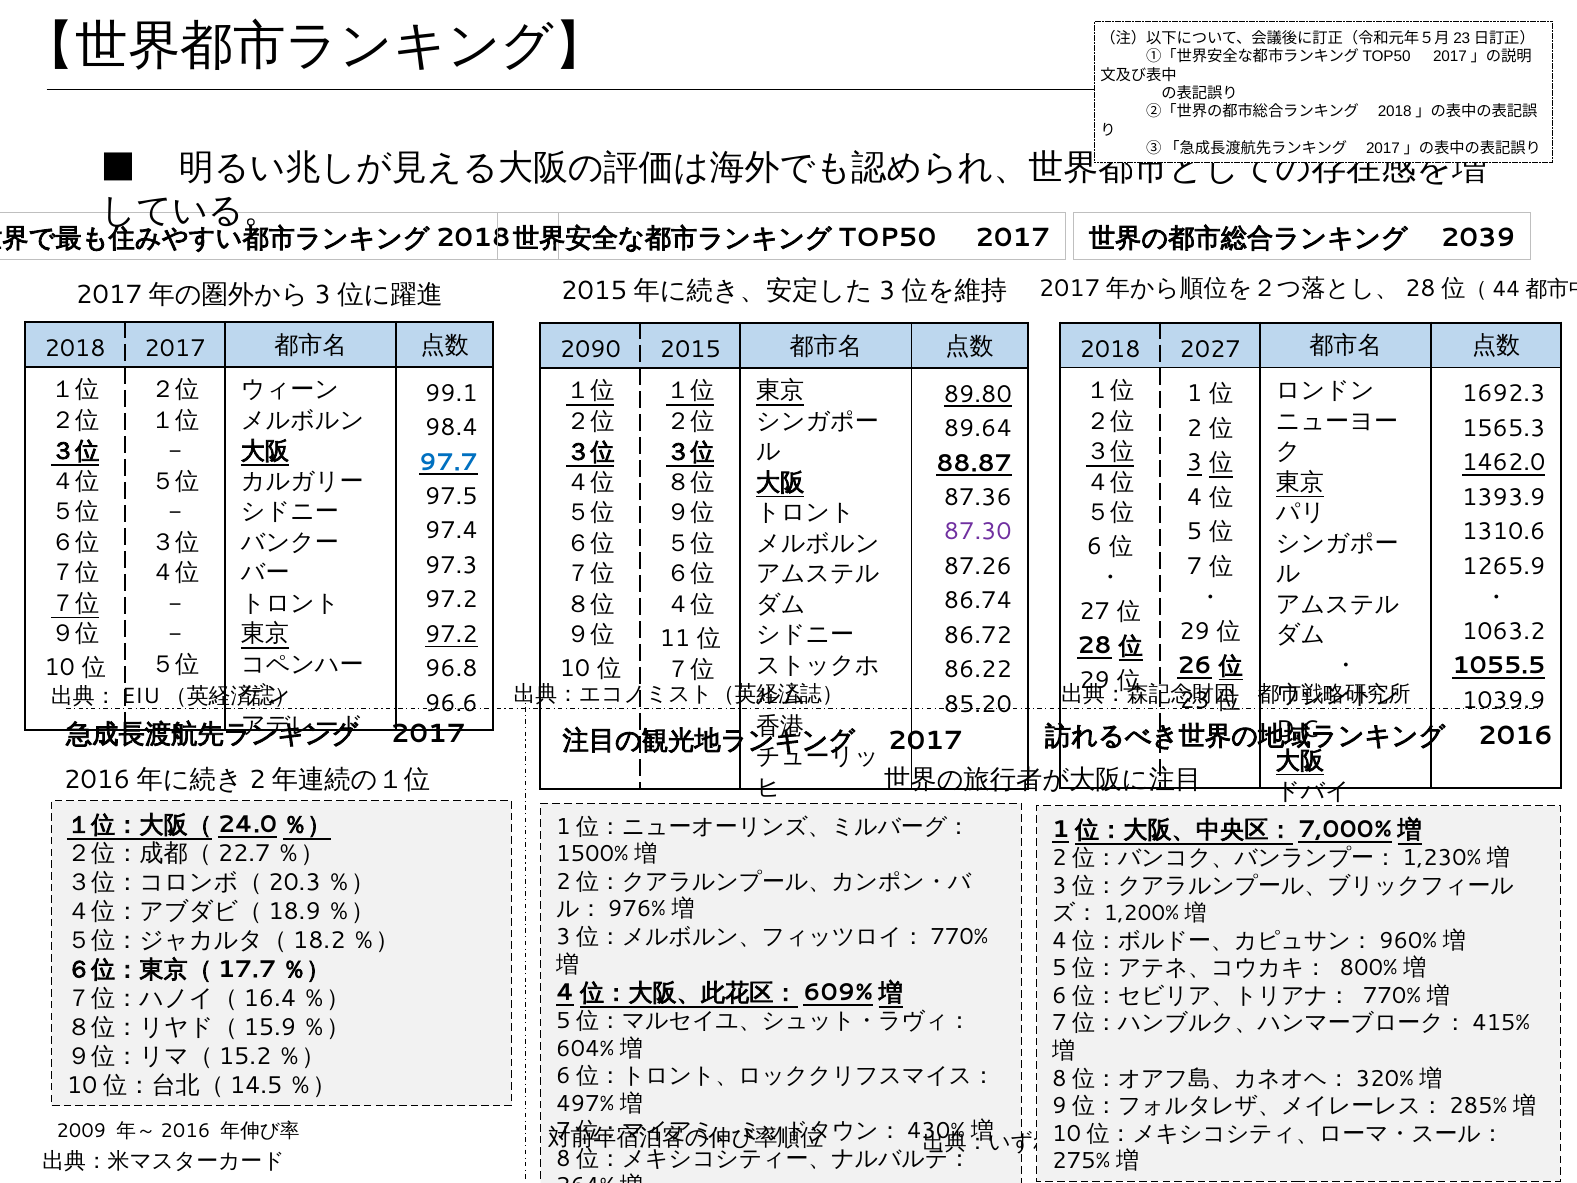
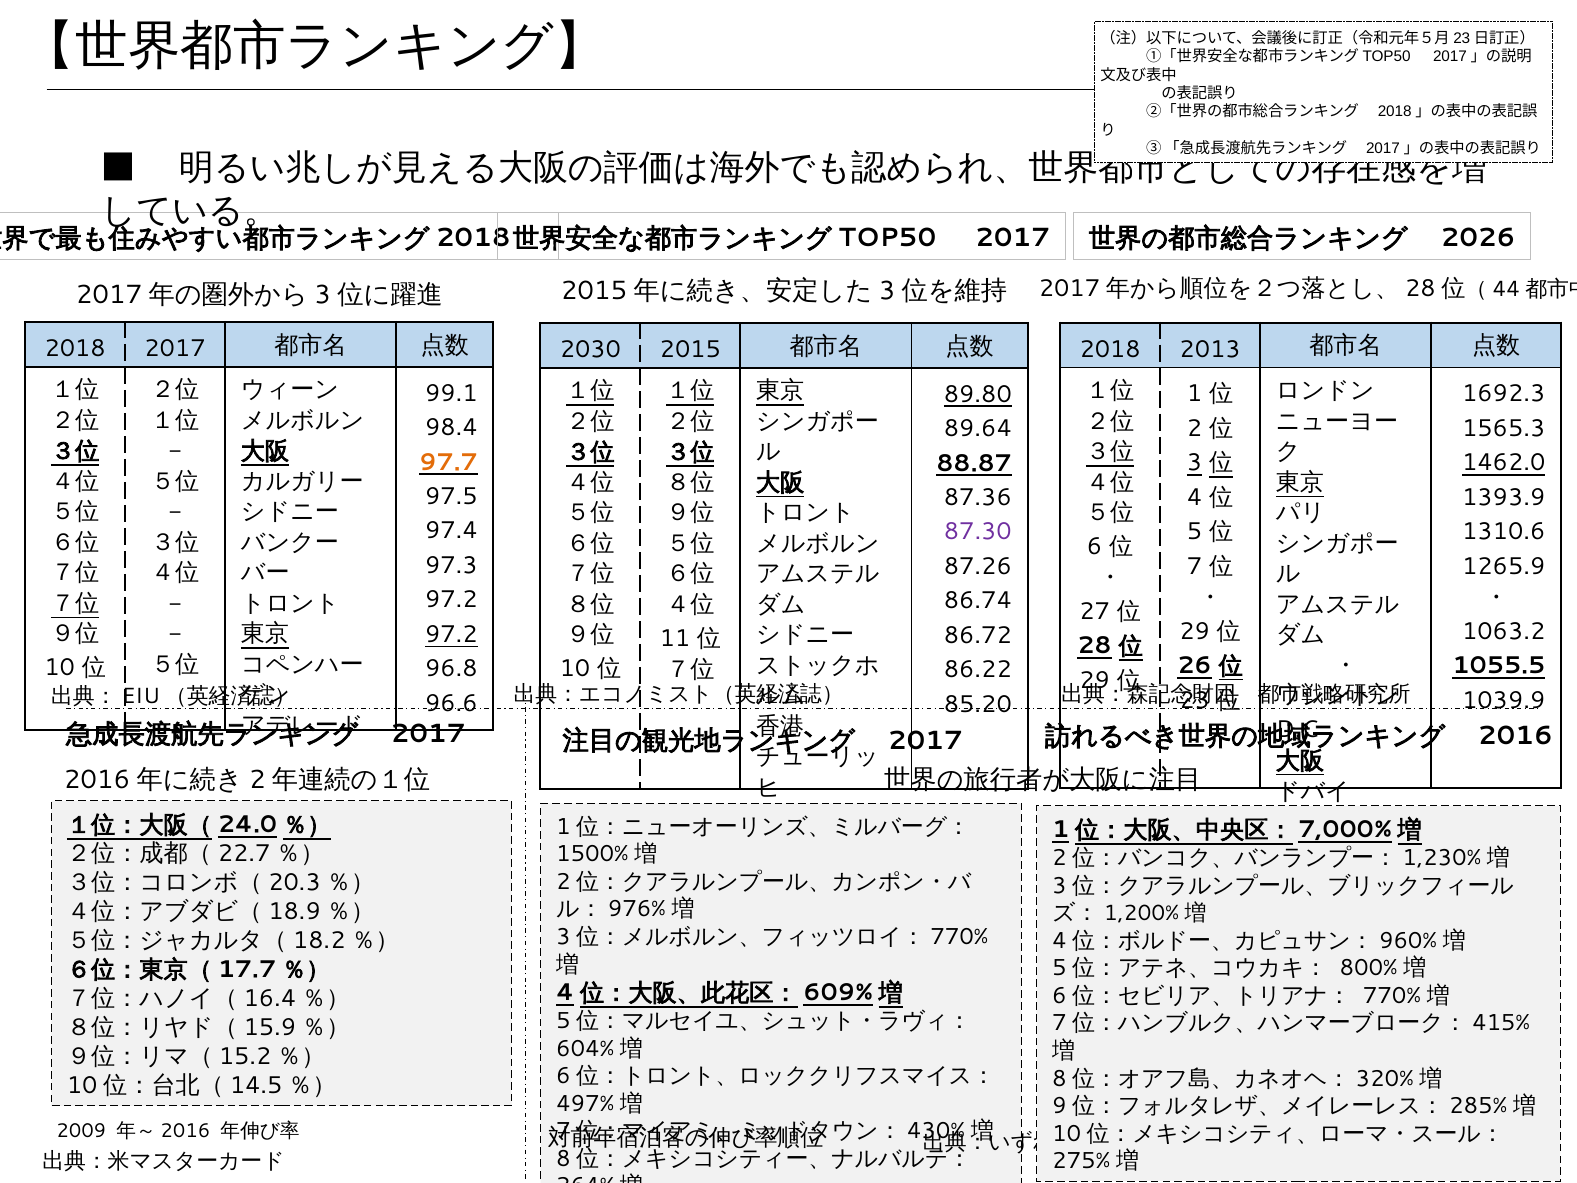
2039: 2039 -> 2026 (1478, 238)
2090: 2090 -> 2030 (590, 349)
2027: 2027 -> 2013 (1210, 349)
97.7 colour: blue -> orange (449, 462)
